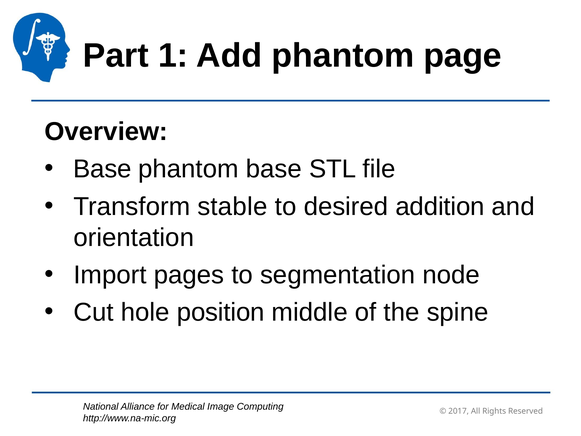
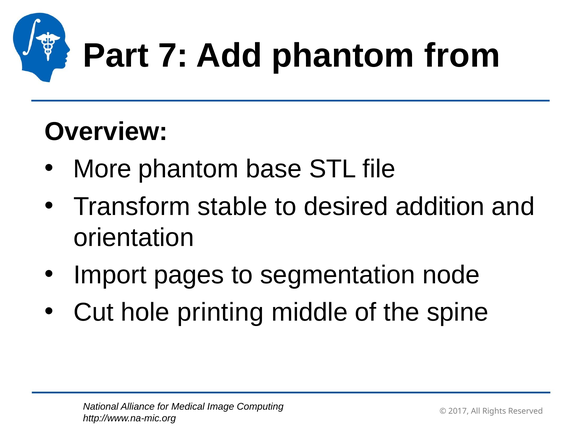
1: 1 -> 7 (173, 56)
page: page -> from (462, 56)
Base: Base -> More (102, 169)
position: position -> printing (220, 312)
